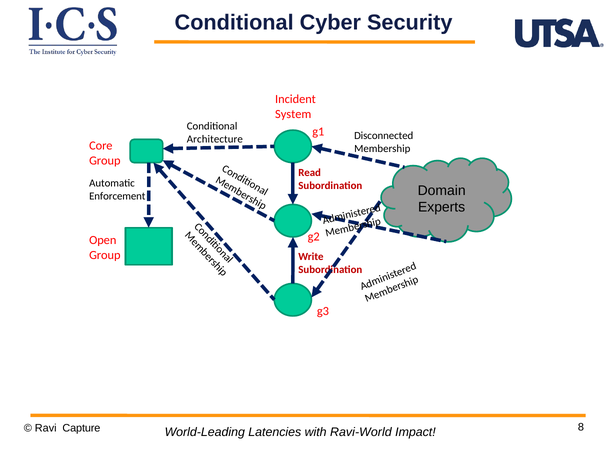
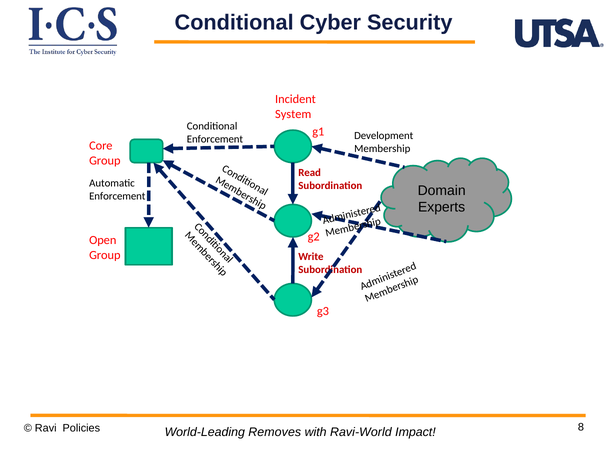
Disconnected: Disconnected -> Development (384, 136)
Architecture: Architecture -> Enforcement (215, 139)
Capture: Capture -> Policies (81, 429)
Latencies: Latencies -> Removes (275, 432)
